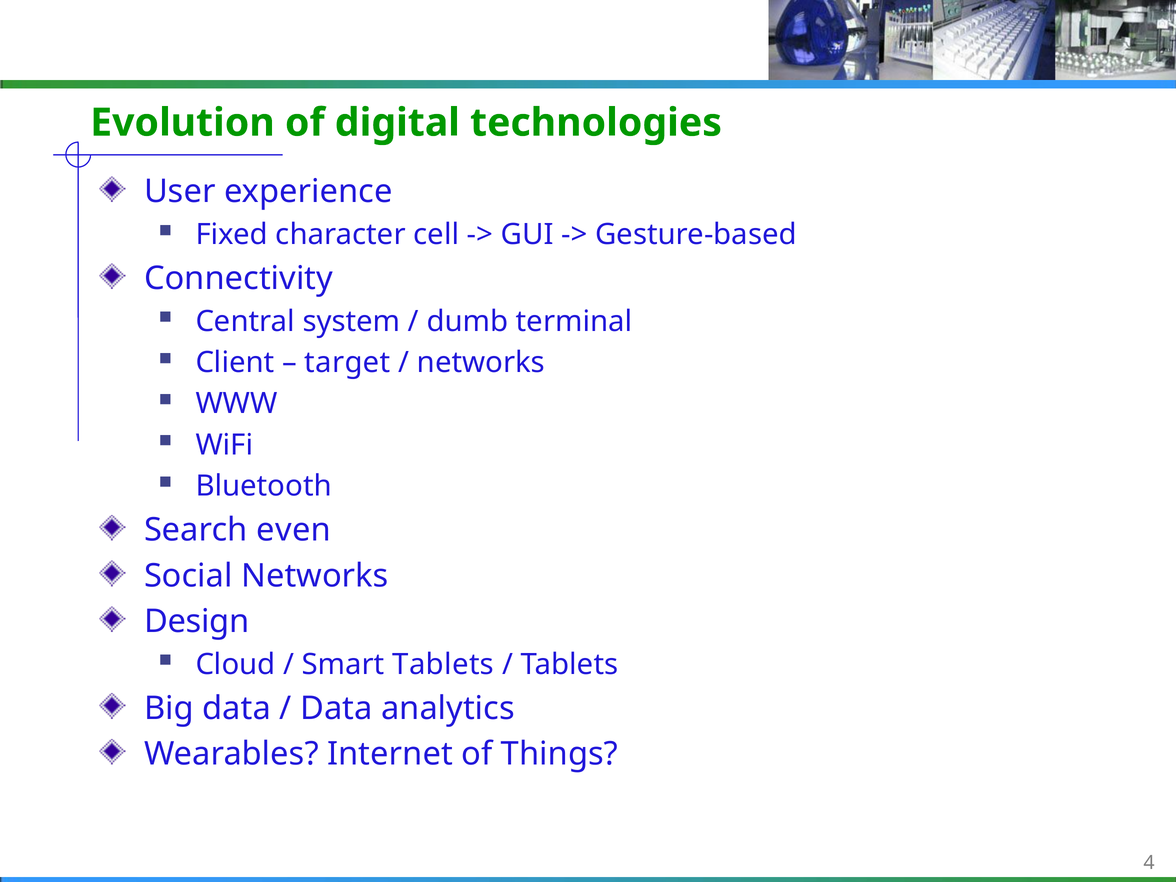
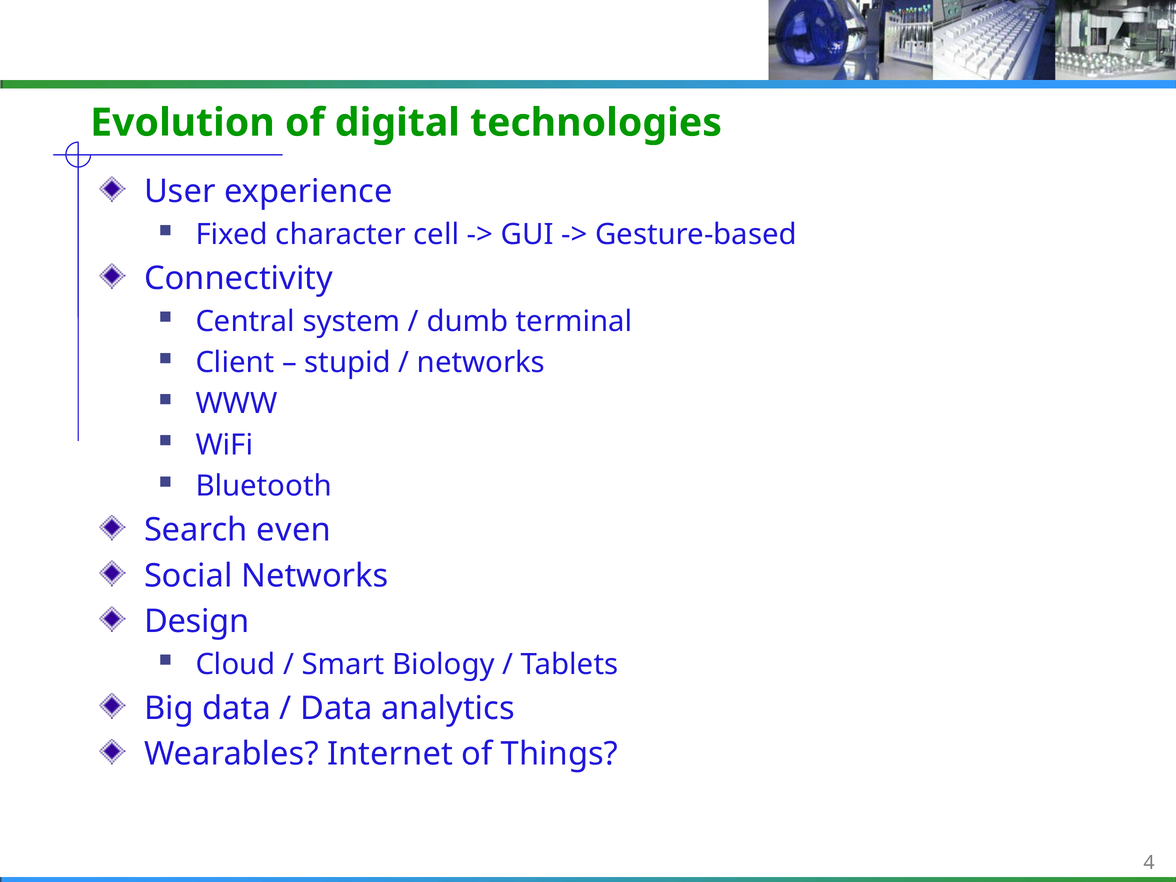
target: target -> stupid (348, 363)
Smart Tablets: Tablets -> Biology (443, 664)
